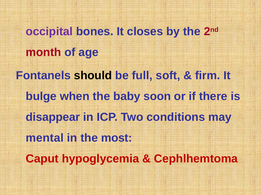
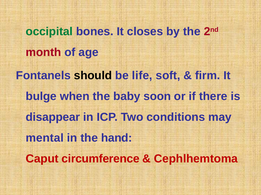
occipital colour: purple -> green (49, 32)
full: full -> life (142, 76)
most: most -> hand (117, 138)
hypoglycemia: hypoglycemia -> circumference (101, 159)
